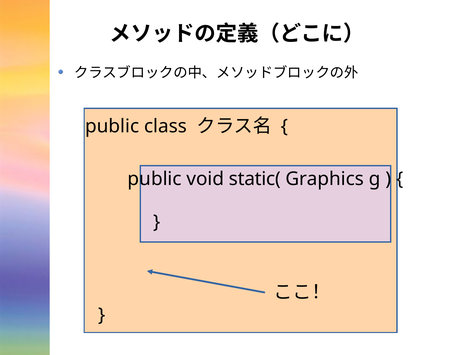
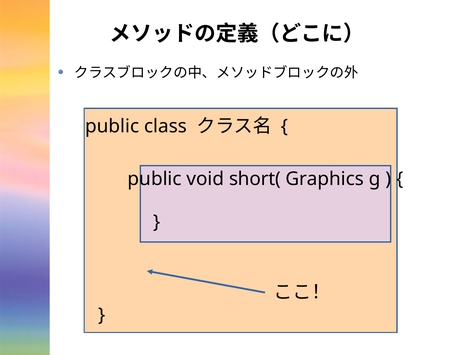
static(: static( -> short( (255, 179)
